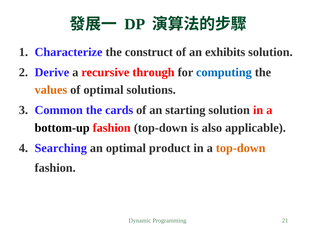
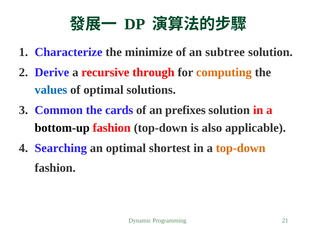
construct: construct -> minimize (149, 52)
exhibits: exhibits -> subtree (225, 52)
computing colour: blue -> orange (224, 72)
values colour: orange -> blue (51, 90)
starting: starting -> prefixes (185, 110)
product: product -> shortest (170, 148)
